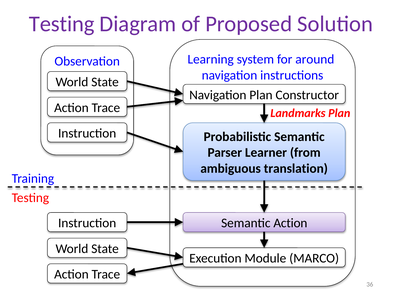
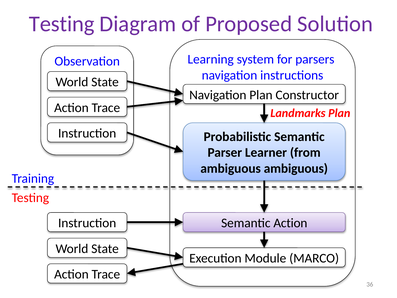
around: around -> parsers (315, 59)
ambiguous translation: translation -> ambiguous (296, 168)
